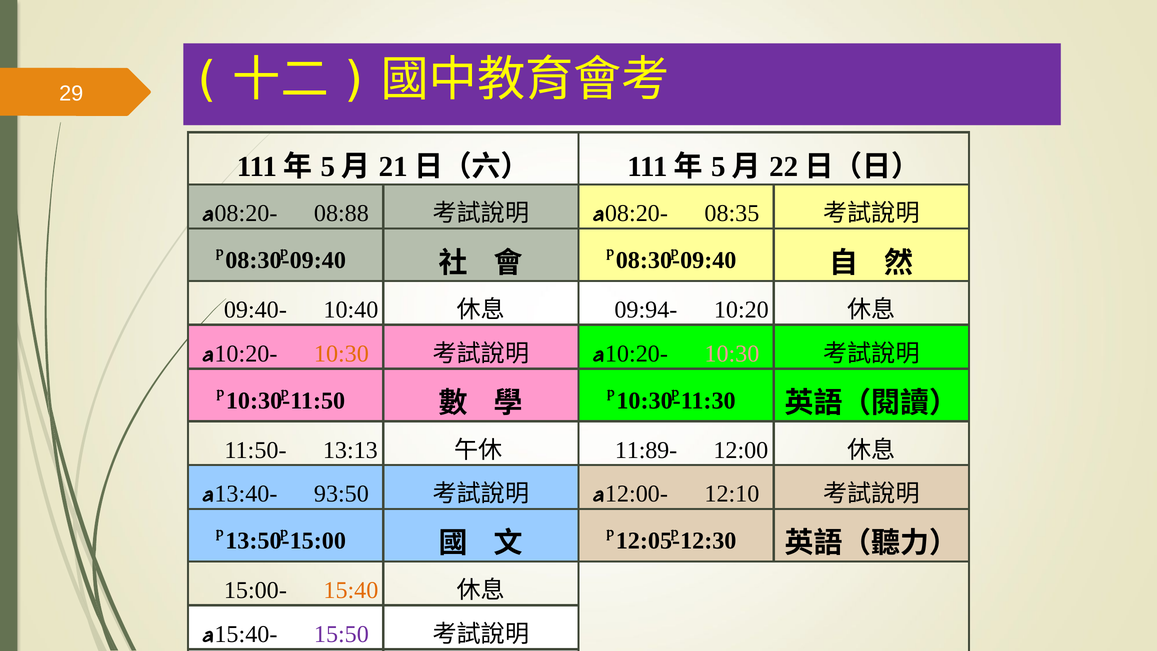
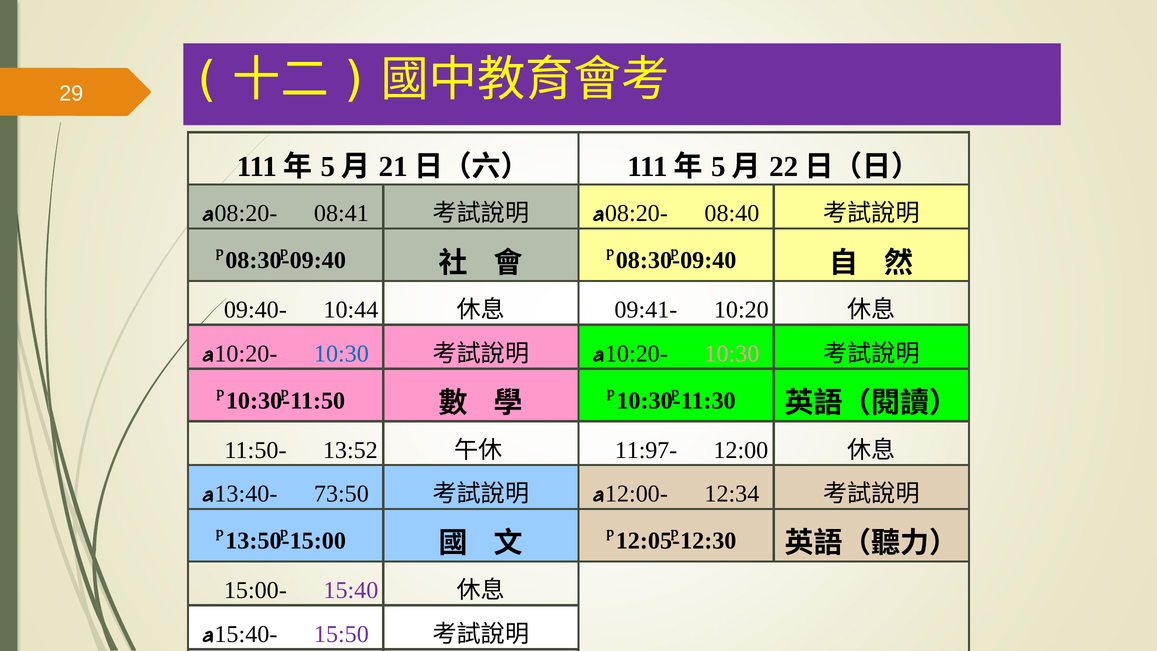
08:88: 08:88 -> 08:41 (341, 213)
08:35: 08:35 -> 08:40 (732, 213)
10:40: 10:40 -> 10:44 (351, 310)
09:94-: 09:94- -> 09:41- (646, 310)
10:30 colour: orange -> blue (341, 354)
13:13: 13:13 -> 13:52 (350, 450)
11:89-: 11:89- -> 11:97- (646, 450)
93:50: 93:50 -> 73:50 (341, 494)
12:10: 12:10 -> 12:34 (732, 494)
15:40 colour: orange -> purple (351, 590)
